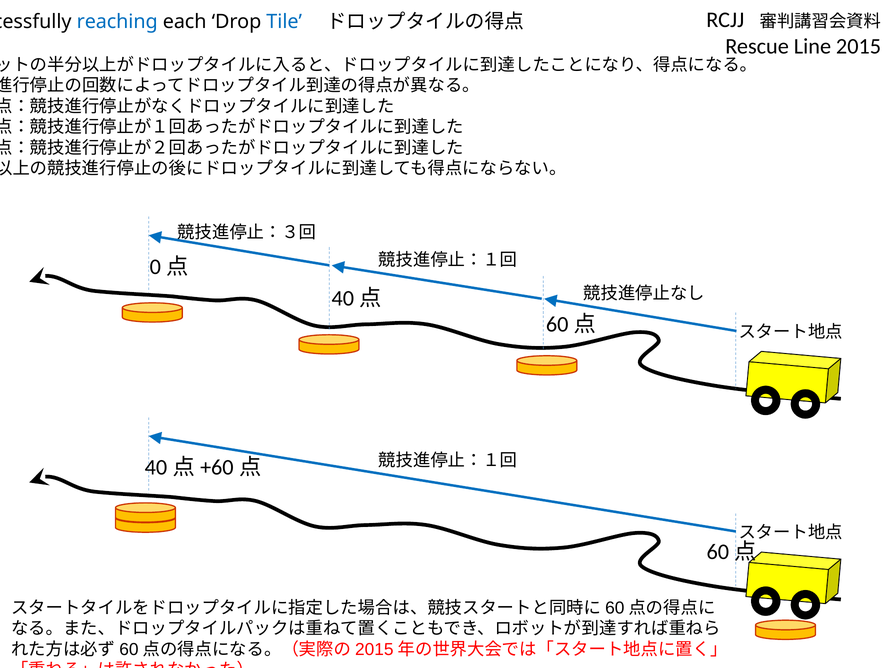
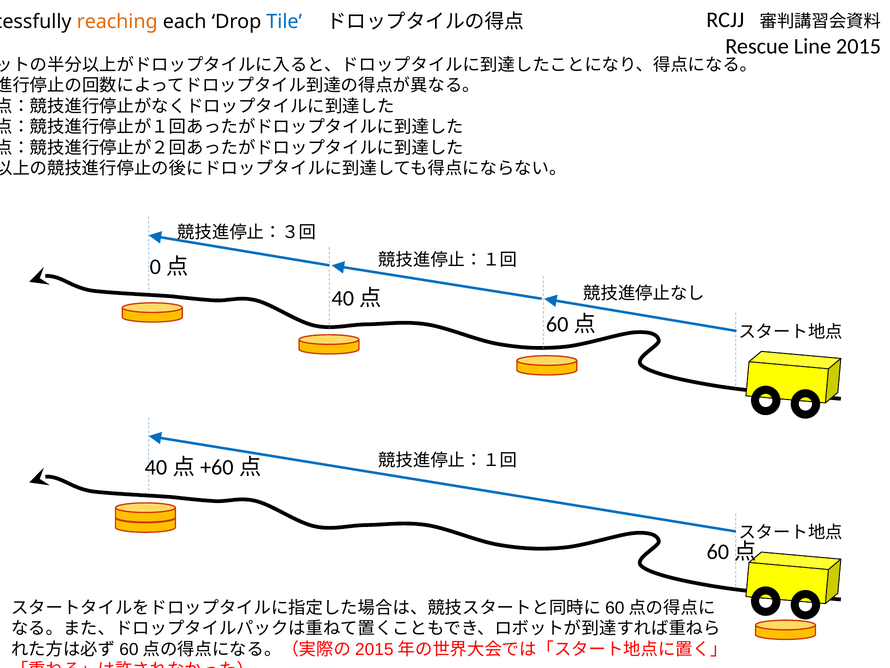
reaching colour: blue -> orange (117, 22)
